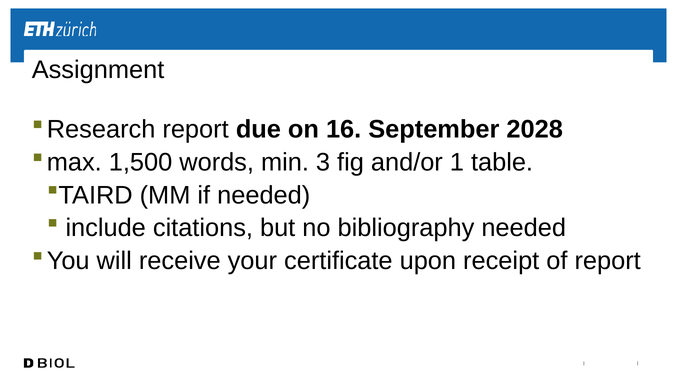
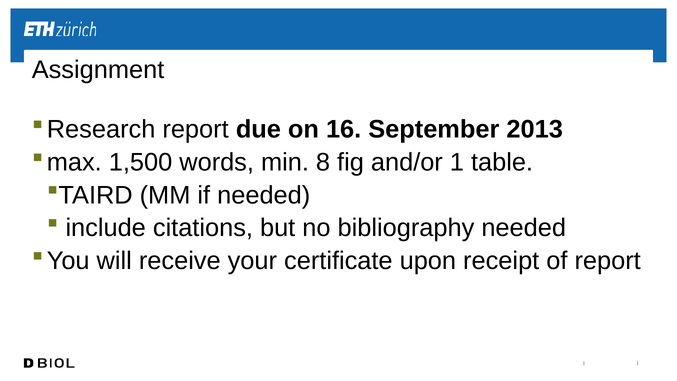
2028: 2028 -> 2013 (535, 129)
3: 3 -> 8 (323, 162)
